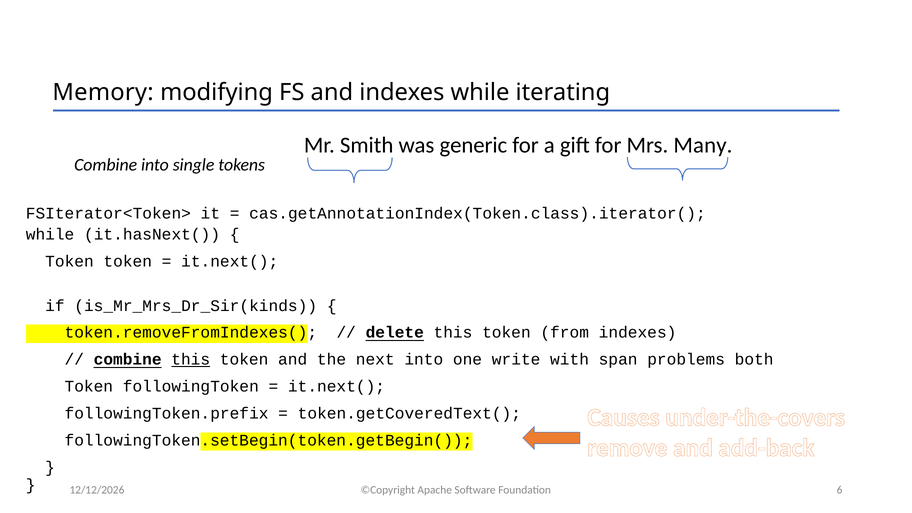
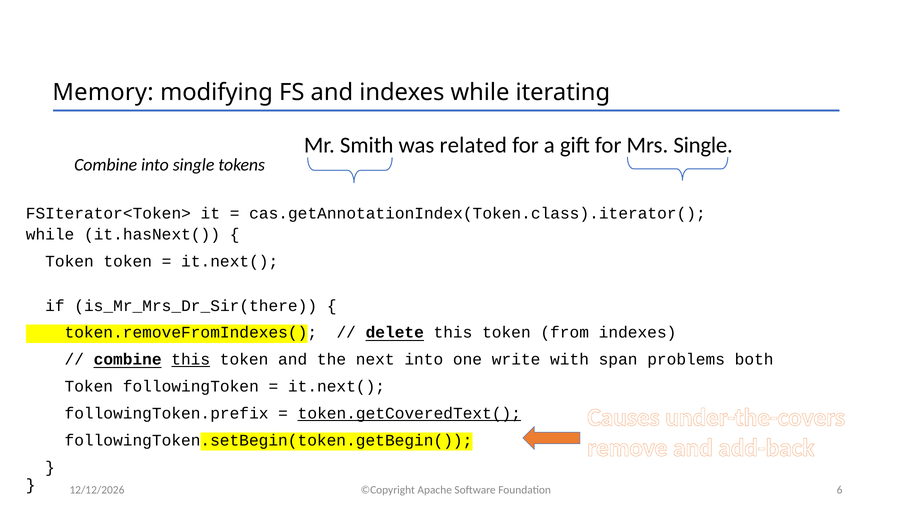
generic: generic -> related (473, 145)
Mrs Many: Many -> Single (703, 145)
is_Mr_Mrs_Dr_Sir(kinds: is_Mr_Mrs_Dr_Sir(kinds -> is_Mr_Mrs_Dr_Sir(there (196, 306)
token.getCoveredText( underline: none -> present (409, 414)
